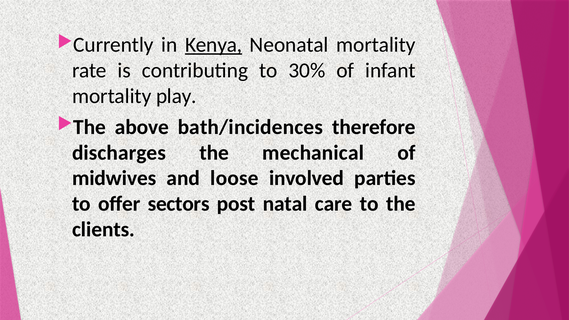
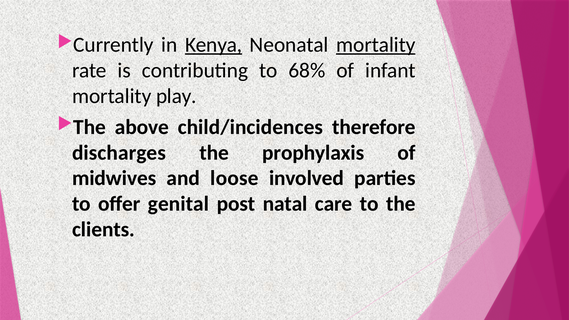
mortality underline: none -> present (376, 45)
30%: 30% -> 68% (307, 70)
bath/incidences: bath/incidences -> child/incidences (250, 127)
mechanical: mechanical -> prophylaxis (313, 153)
sectors: sectors -> genital (178, 204)
